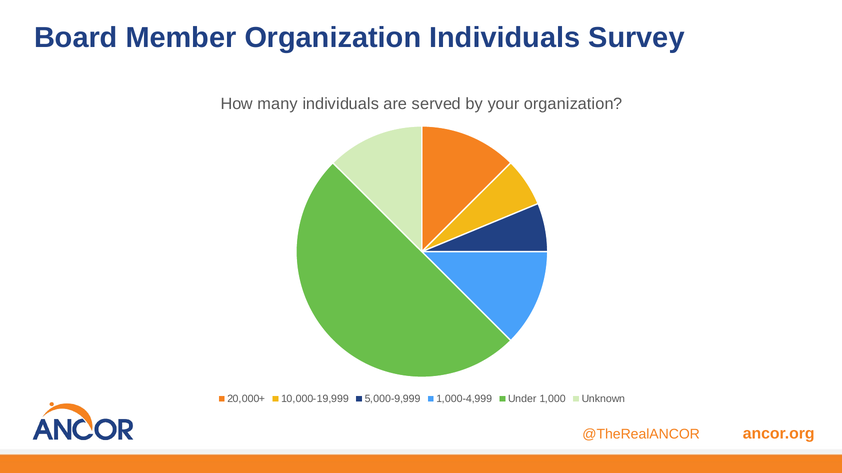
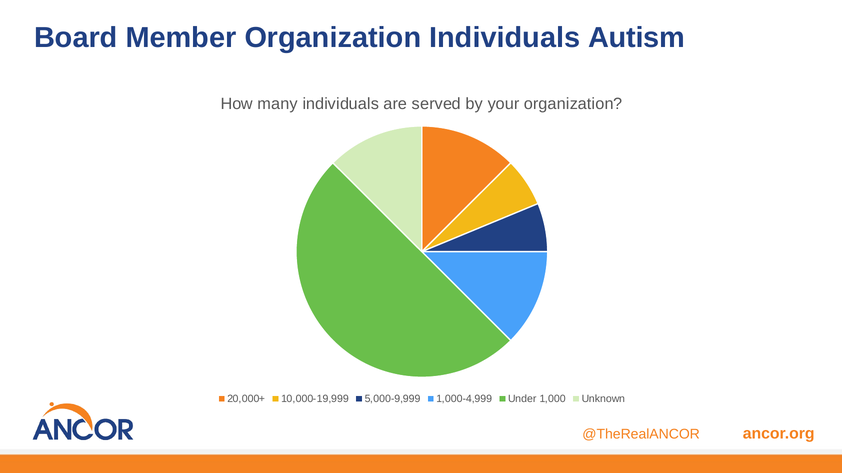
Survey: Survey -> Autism (637, 38)
